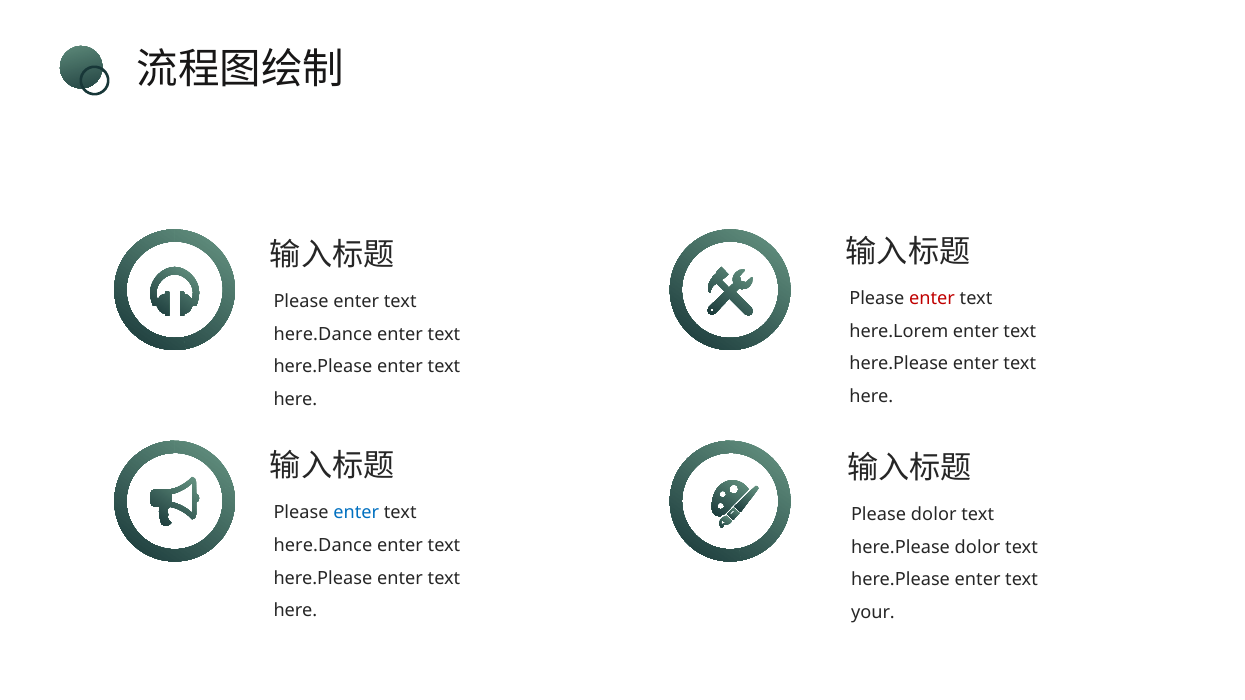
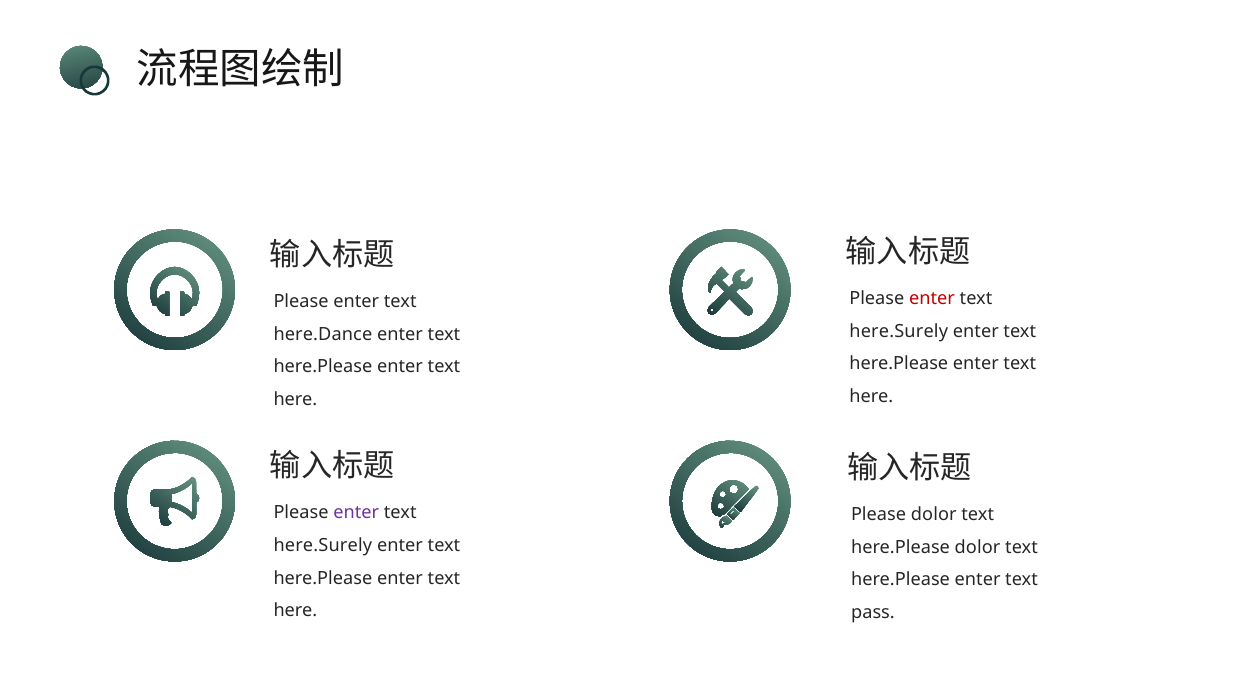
here.Lorem: here.Lorem -> here.Surely (899, 331)
enter colour: blue -> purple (356, 513)
here.Dance: here.Dance -> here.Surely (323, 546)
your: your -> pass (873, 613)
